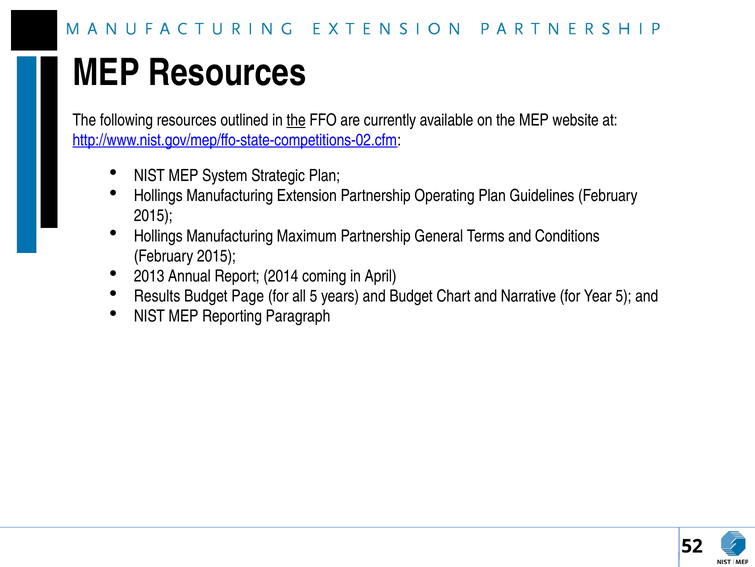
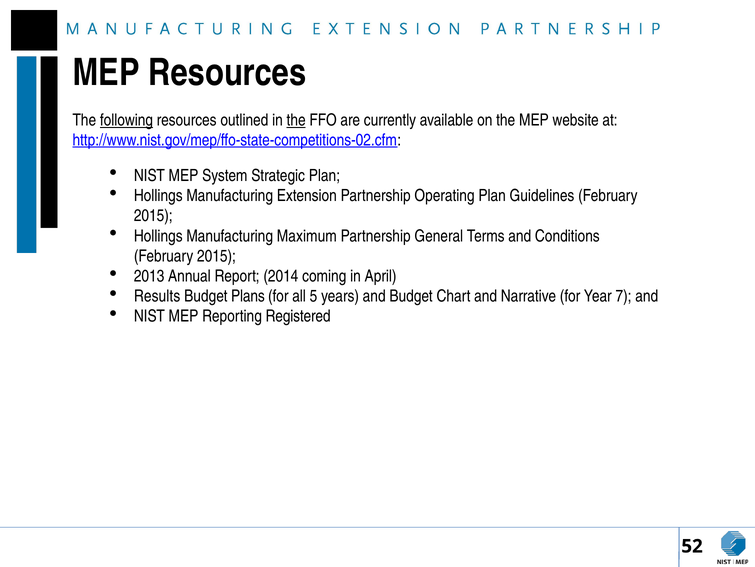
following underline: none -> present (126, 120)
Page: Page -> Plans (248, 296)
Year 5: 5 -> 7 (624, 296)
Paragraph: Paragraph -> Registered (298, 316)
